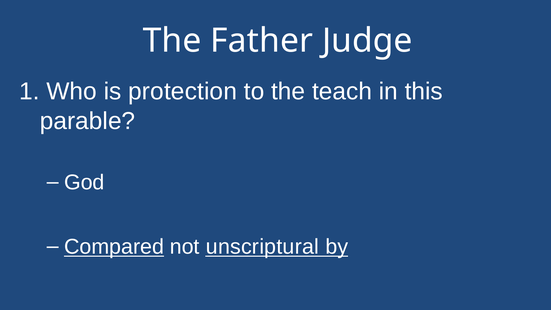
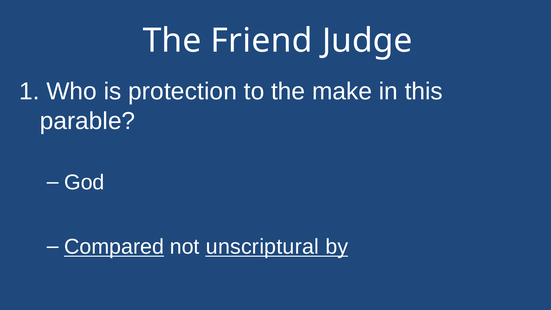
Father: Father -> Friend (262, 41)
teach: teach -> make (342, 92)
